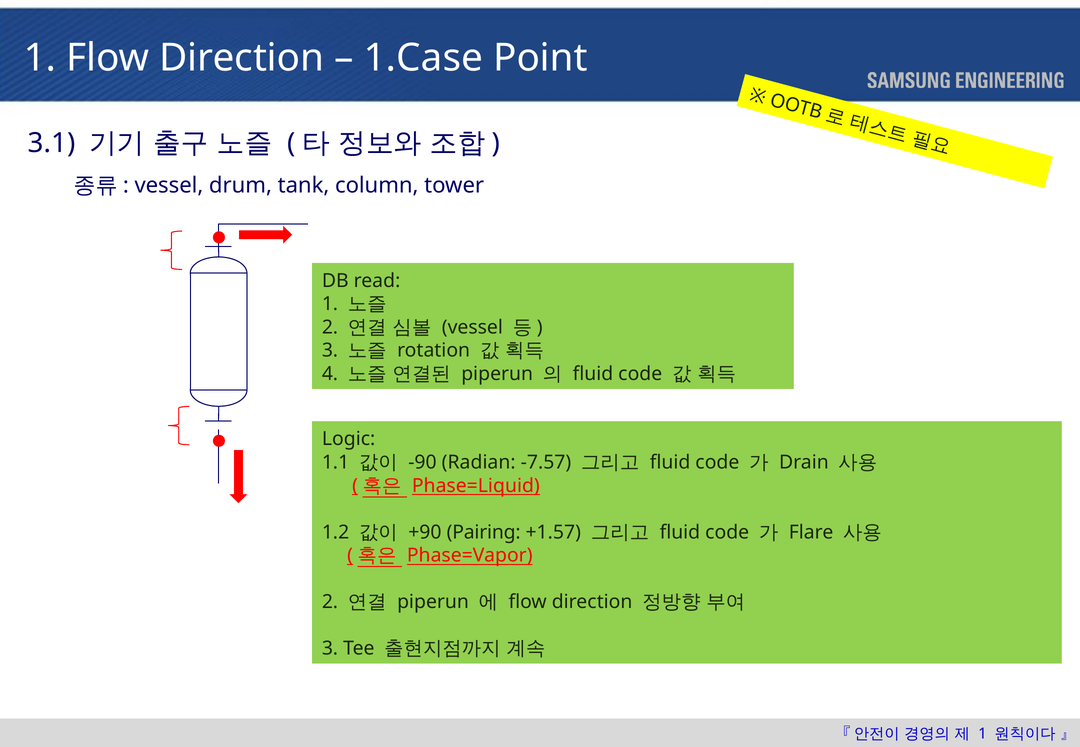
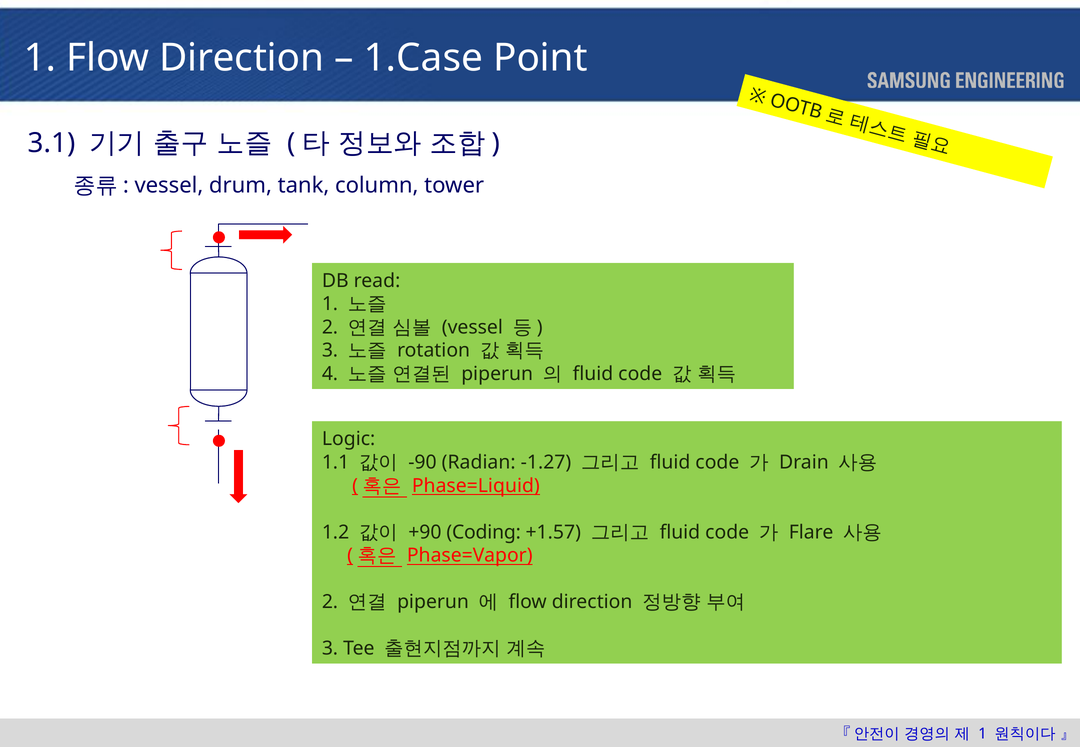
-7.57: -7.57 -> -1.27 (546, 463)
Pairing: Pairing -> Coding (484, 533)
